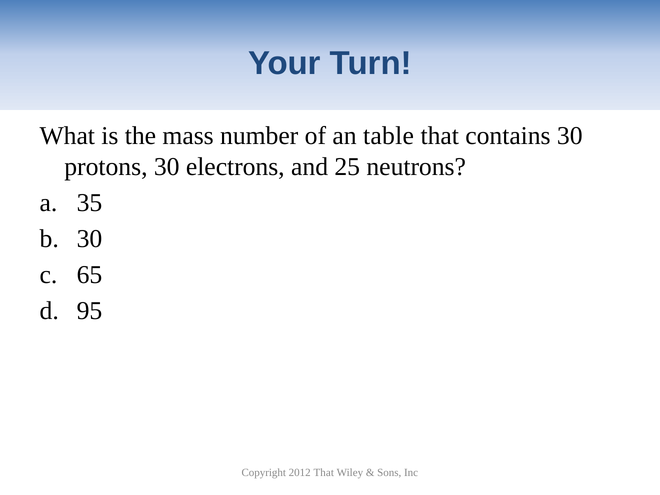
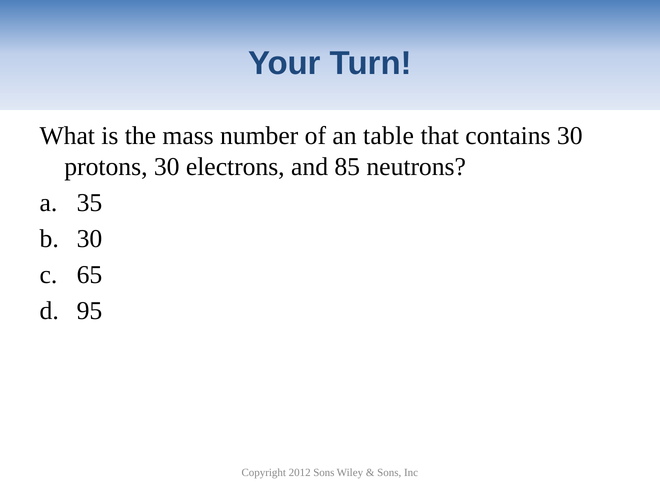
25: 25 -> 85 (347, 167)
2012 That: That -> Sons (324, 473)
